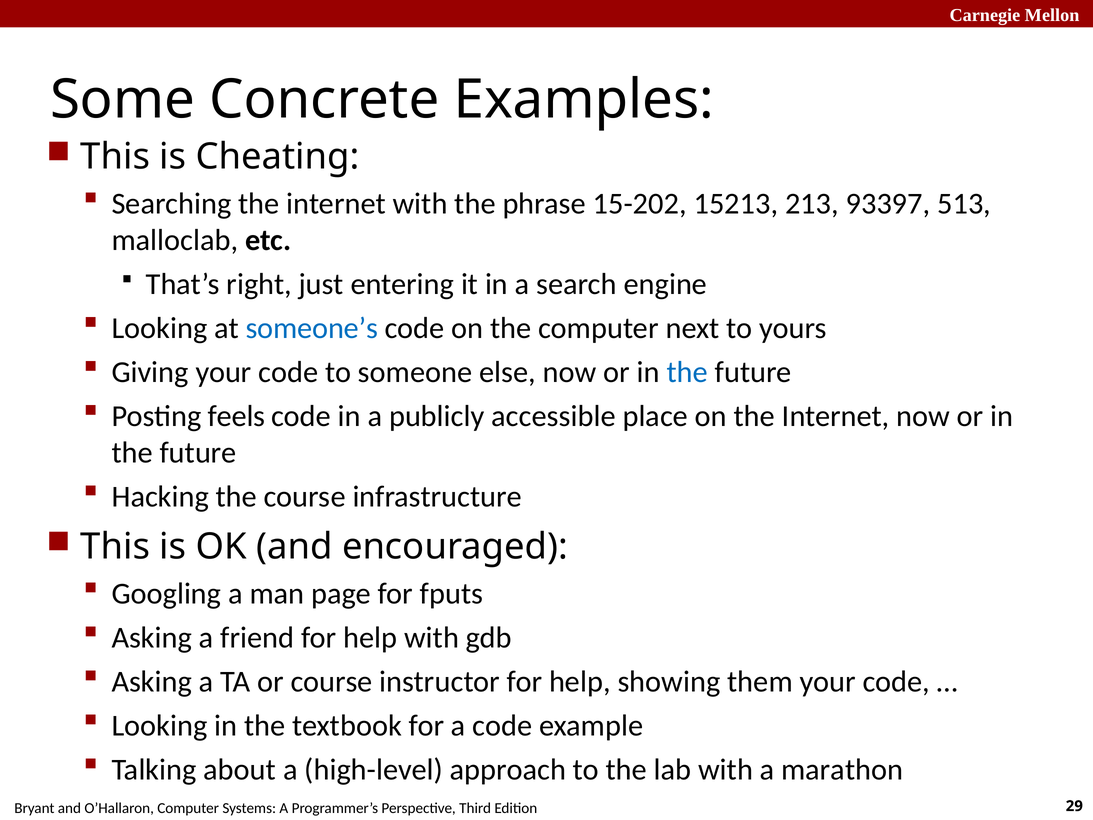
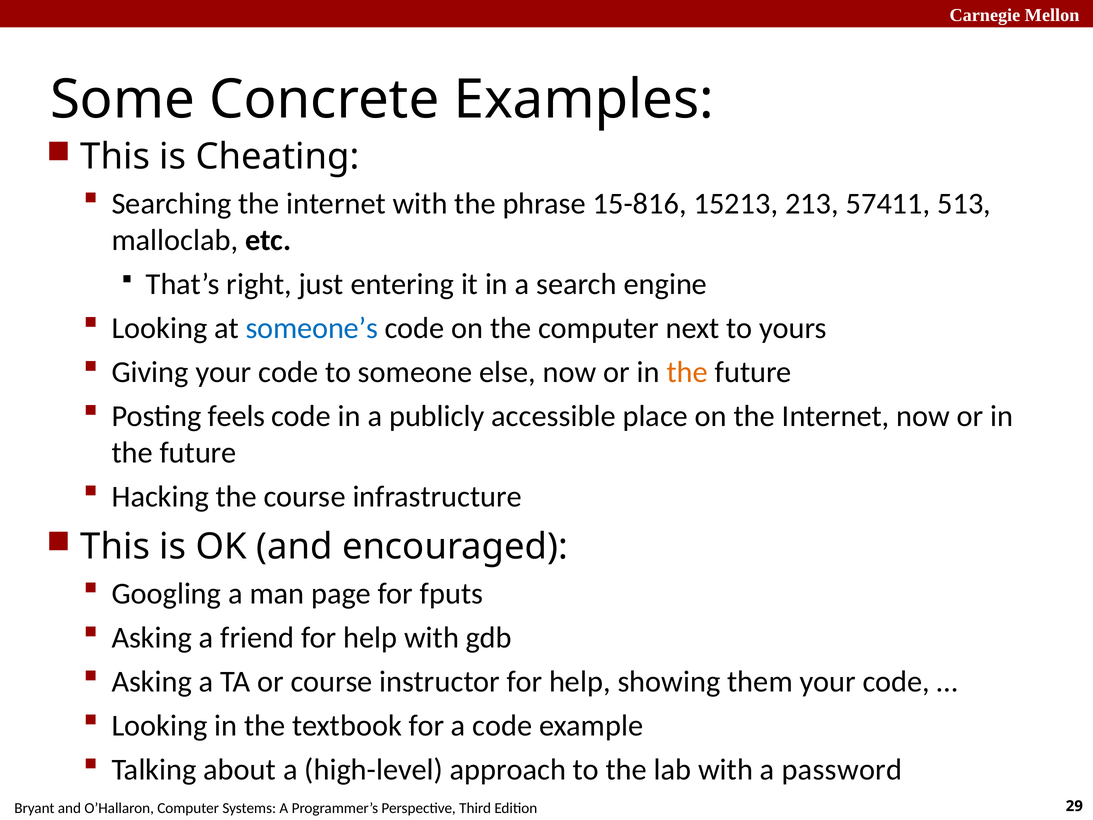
15-202: 15-202 -> 15-816 (640, 204)
93397: 93397 -> 57411 (888, 204)
the colour: blue -> orange (687, 372)
marathon: marathon -> password (842, 770)
